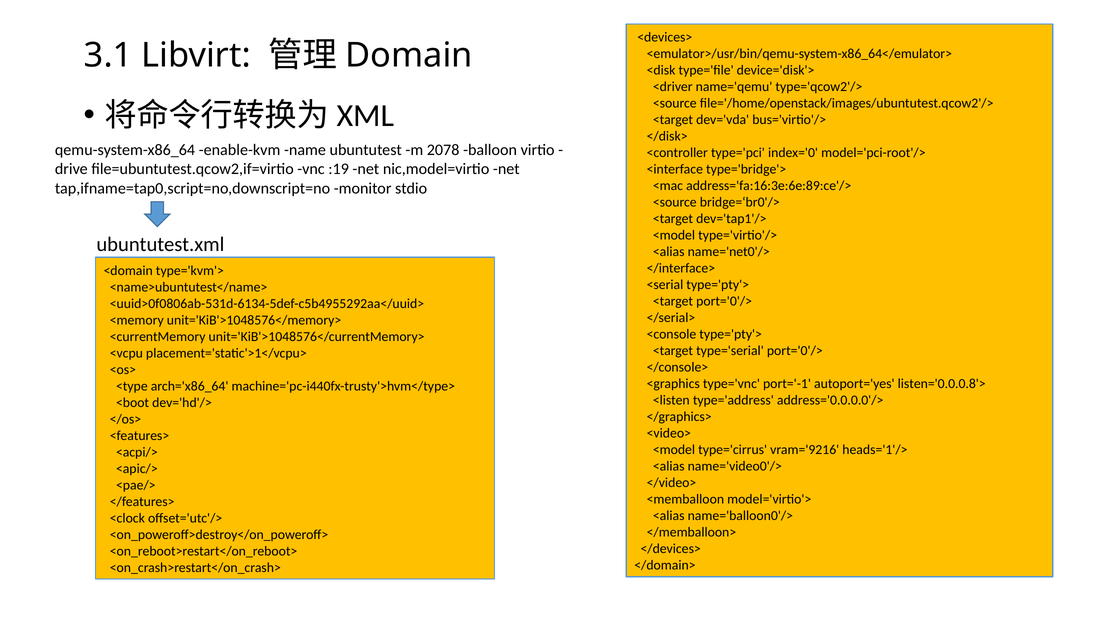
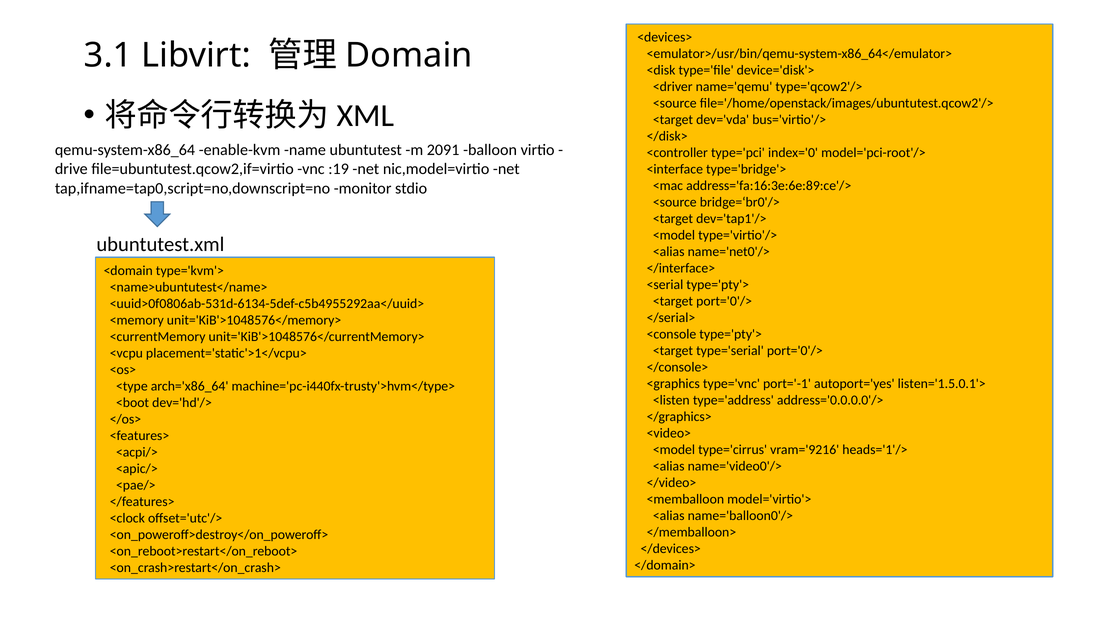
2078: 2078 -> 2091 (443, 150)
listen='0.0.0.8'>: listen='0.0.0.8'> -> listen='1.5.0.1'> (942, 384)
